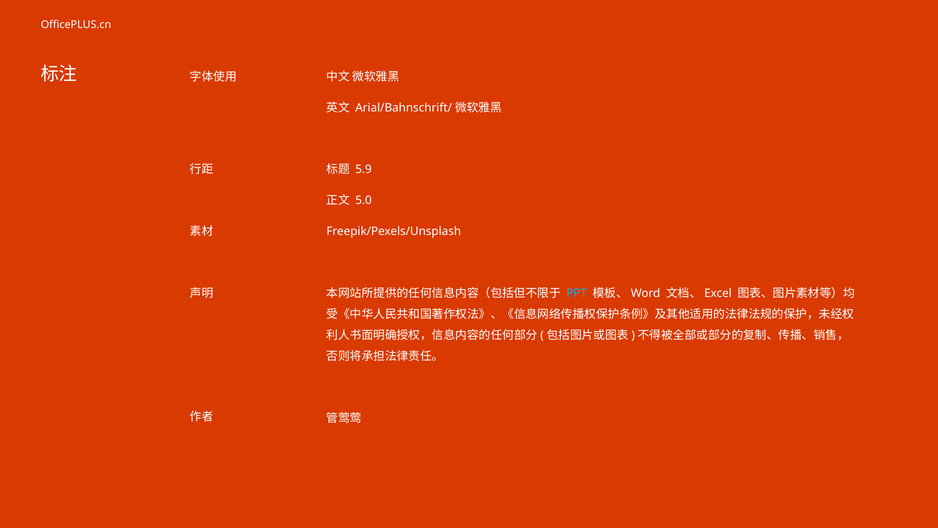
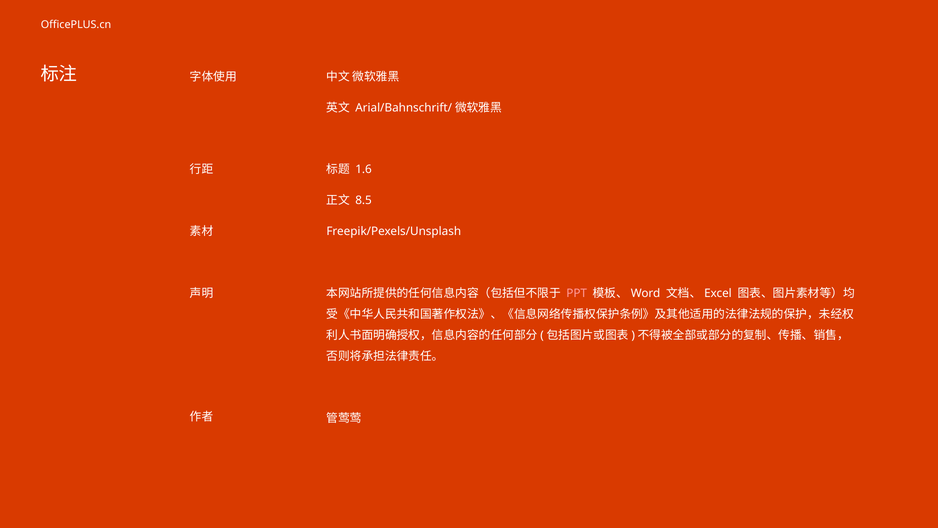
5.9: 5.9 -> 1.6 (364, 169)
5.0: 5.0 -> 8.5 (364, 200)
PPT colour: light blue -> pink (577, 293)
